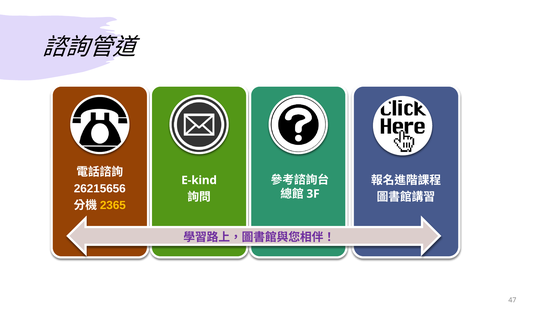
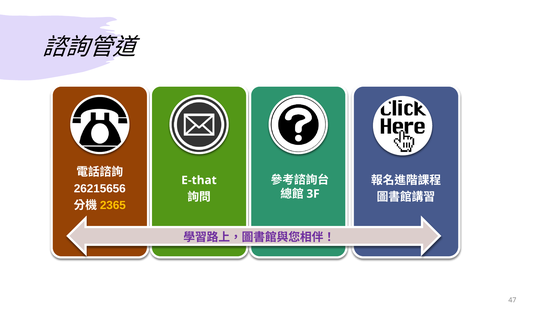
E-kind: E-kind -> E-that (199, 180)
